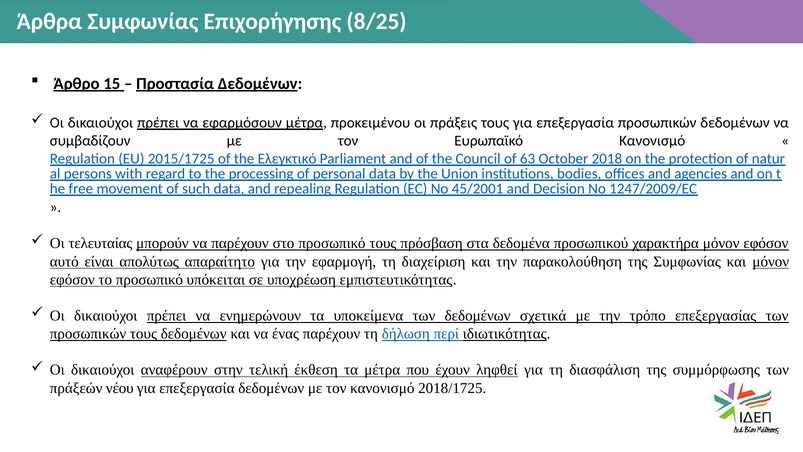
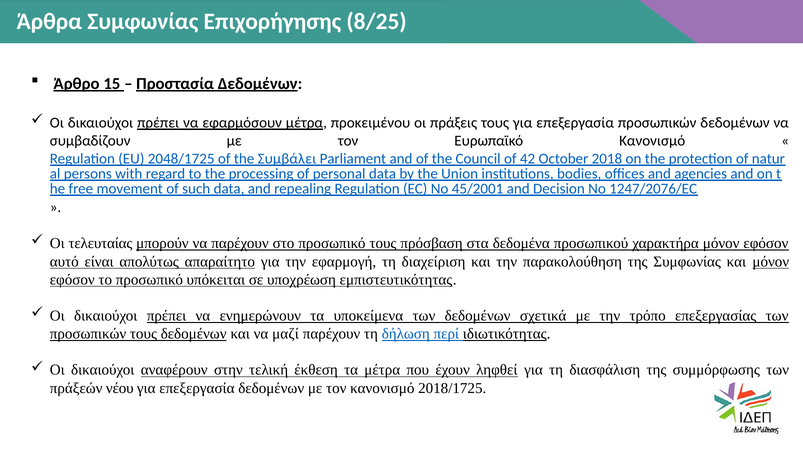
2015/1725: 2015/1725 -> 2048/1725 (181, 159)
Ελεγκτικό: Ελεγκτικό -> Συμβάλει (287, 159)
63: 63 -> 42 (528, 159)
1247/2009/EC: 1247/2009/EC -> 1247/2076/EC (653, 189)
ένας: ένας -> μαζί (285, 334)
